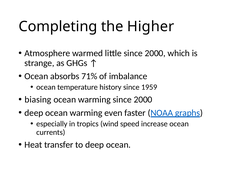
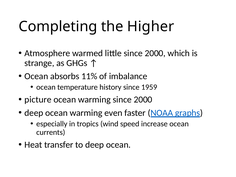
71%: 71% -> 11% (89, 76)
biasing: biasing -> picture (38, 100)
